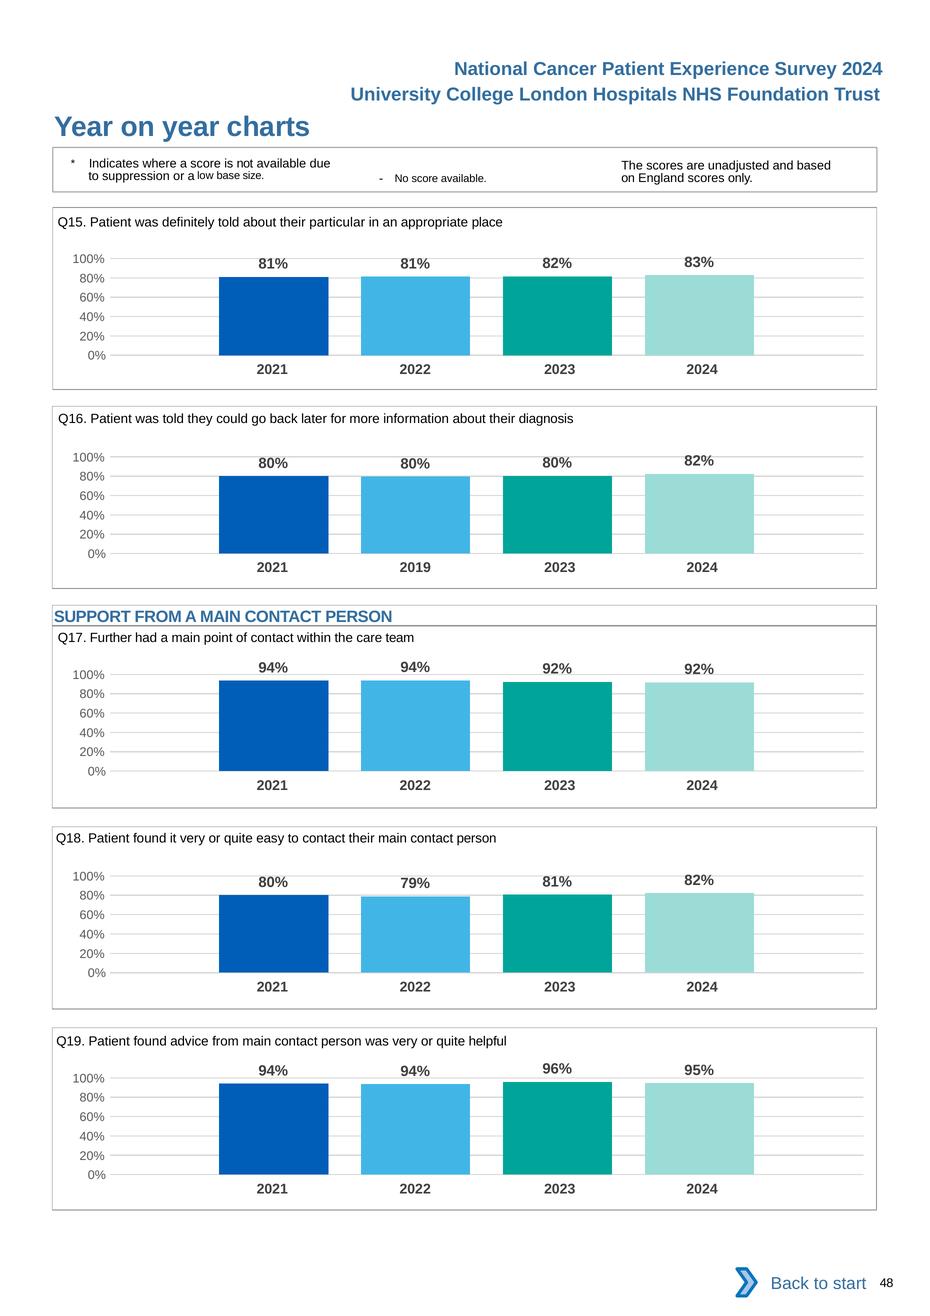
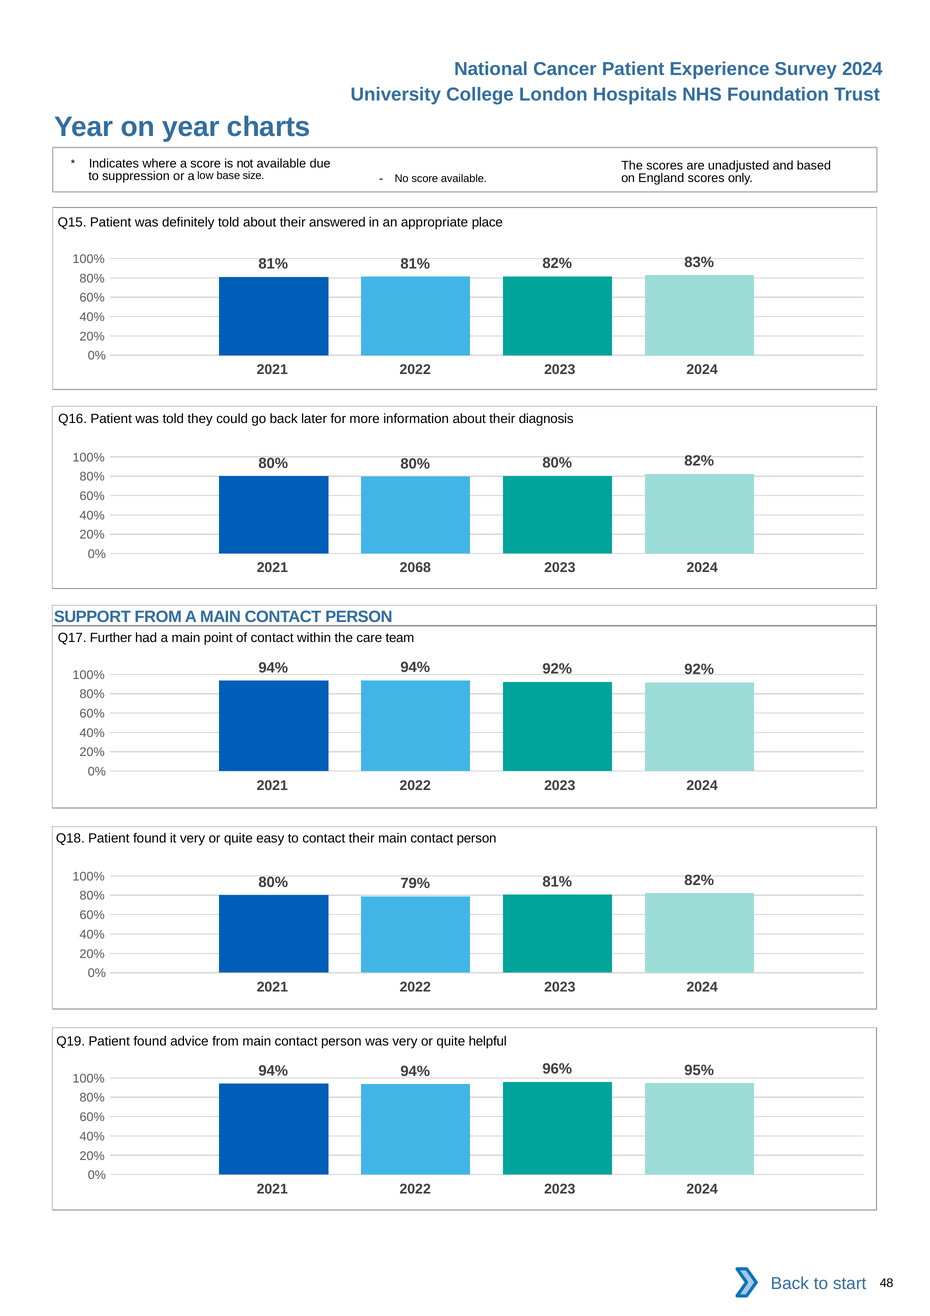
particular: particular -> answered (337, 222)
2019: 2019 -> 2068 (415, 568)
